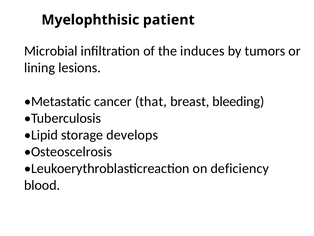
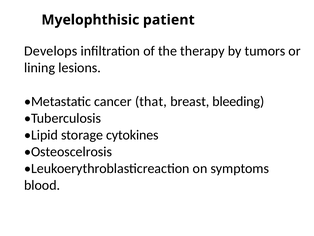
Microbial: Microbial -> Develops (51, 51)
induces: induces -> therapy (202, 51)
develops: develops -> cytokines (132, 135)
deficiency: deficiency -> symptoms (240, 168)
